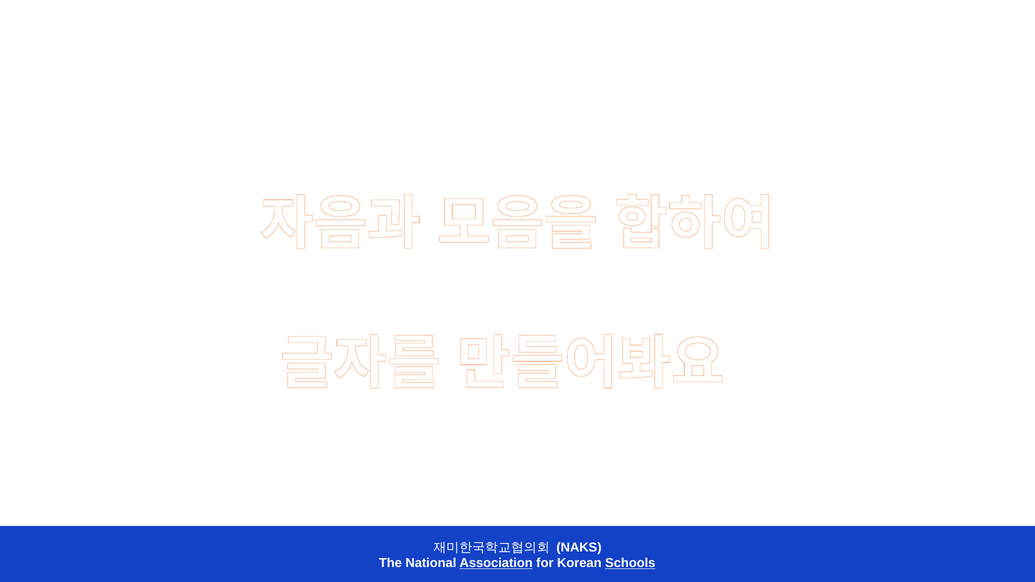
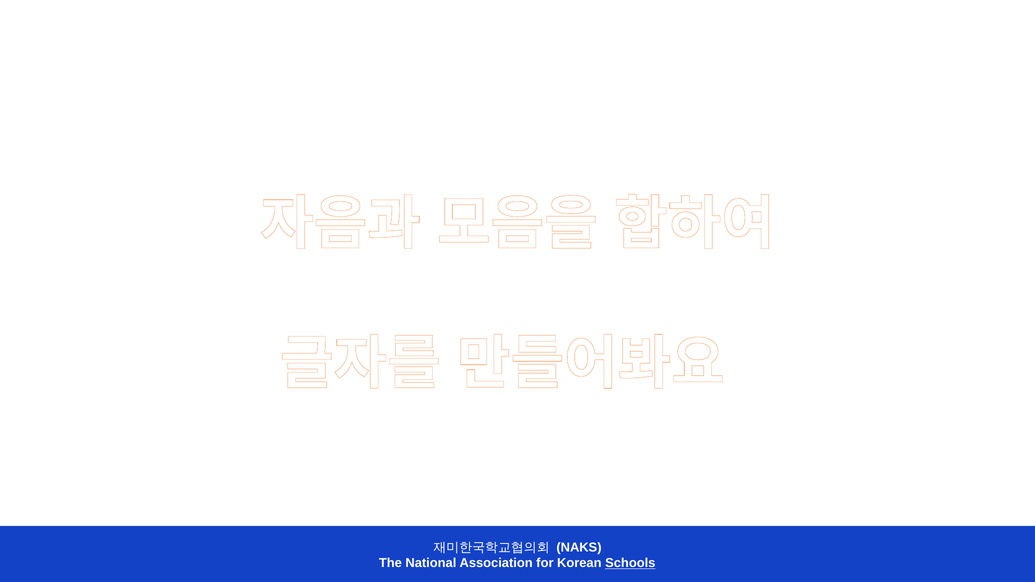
Association underline: present -> none (496, 563)
